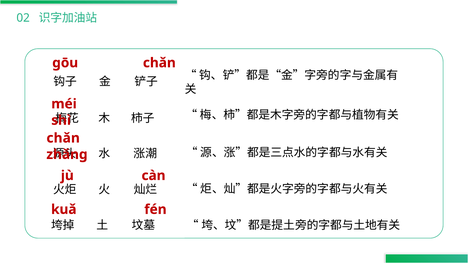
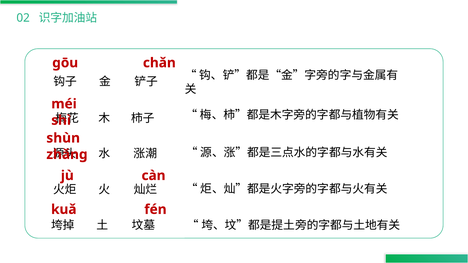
chǎn: chǎn -> shùn (63, 138)
